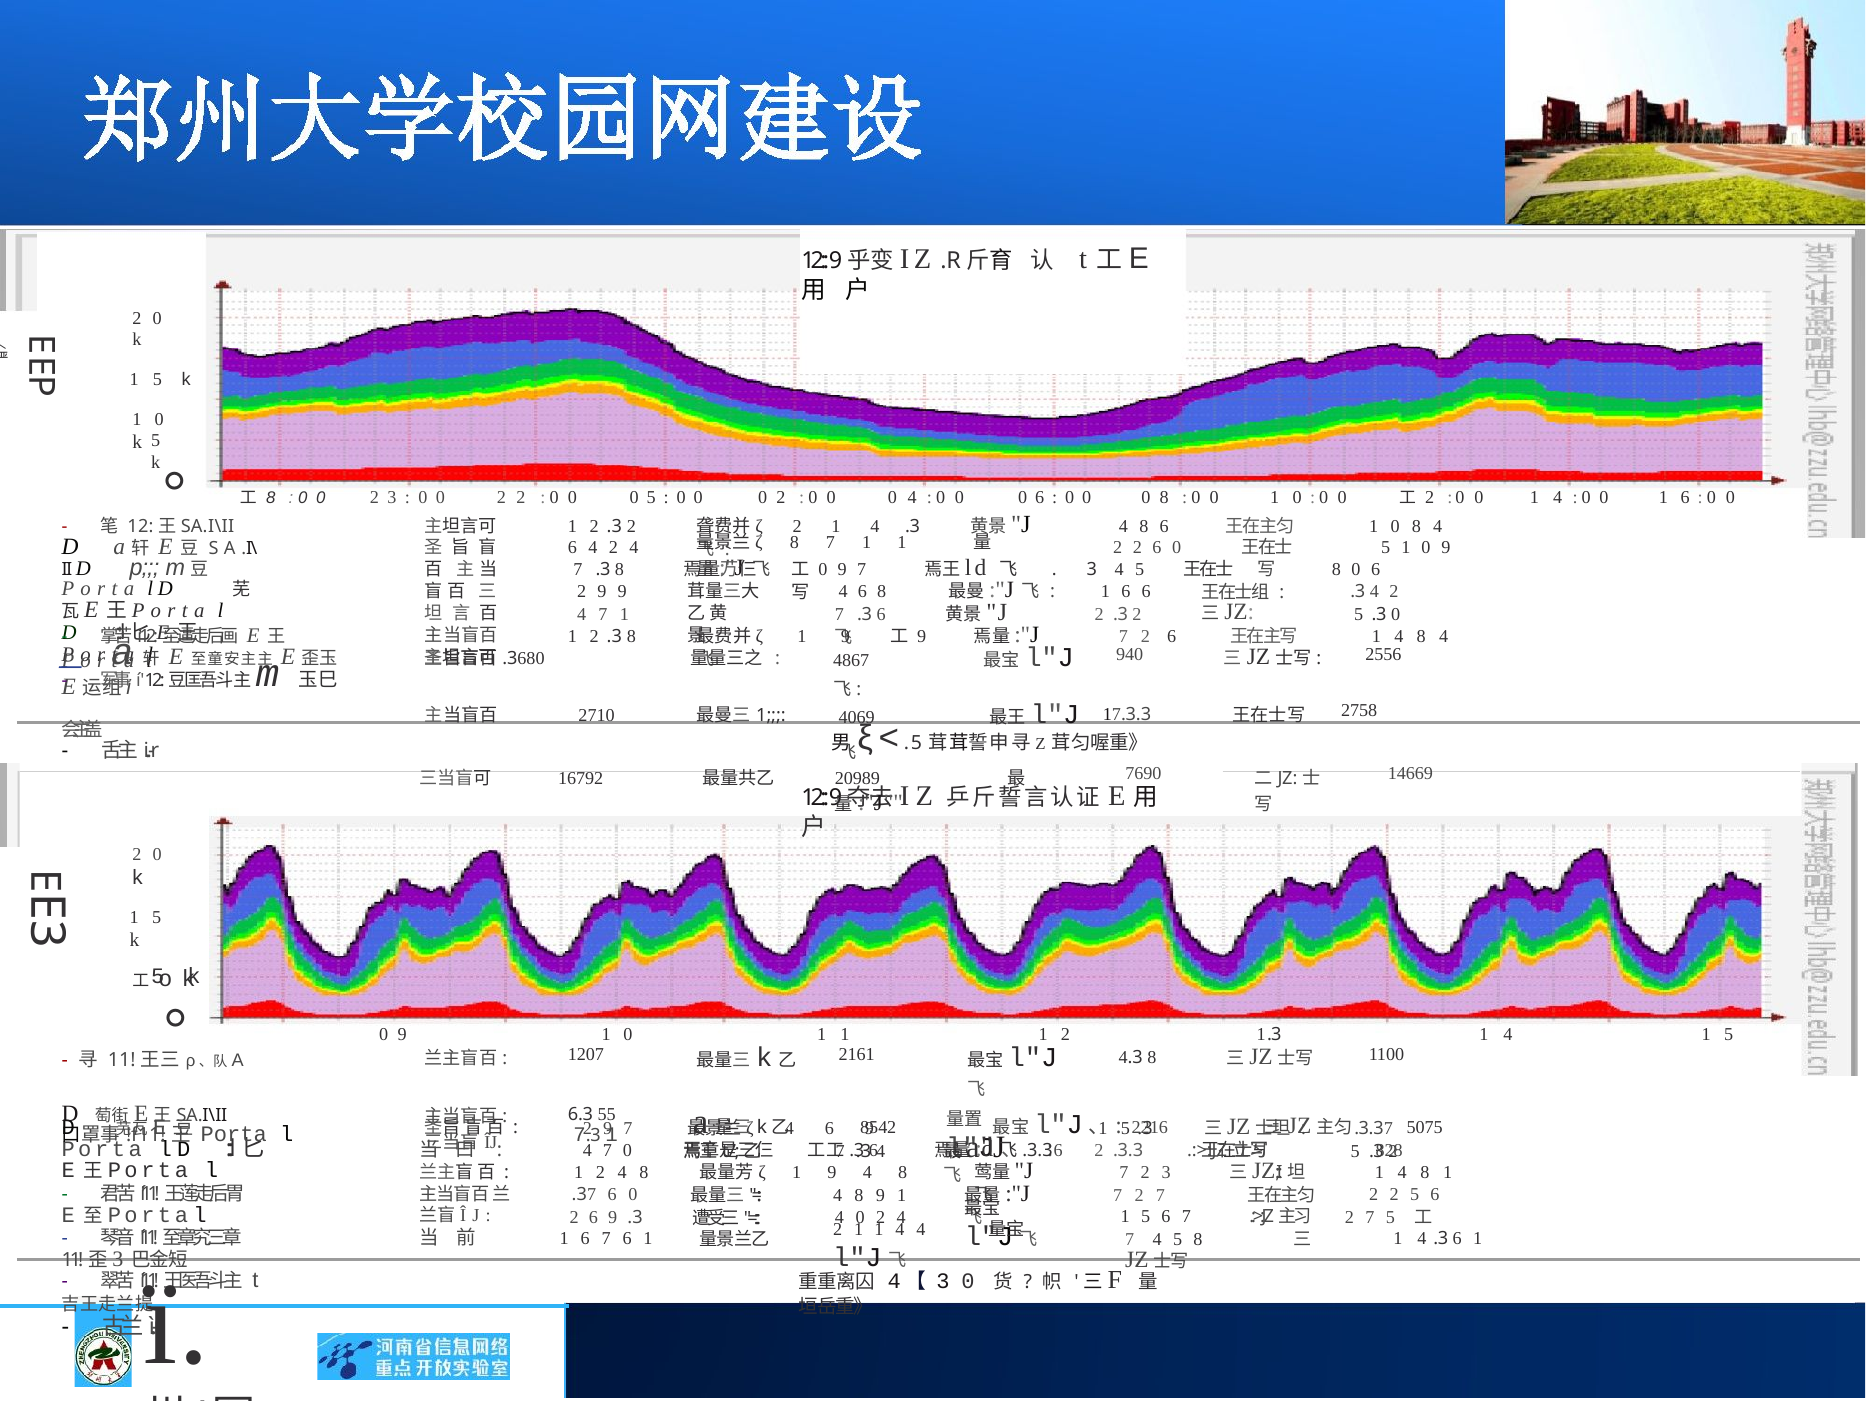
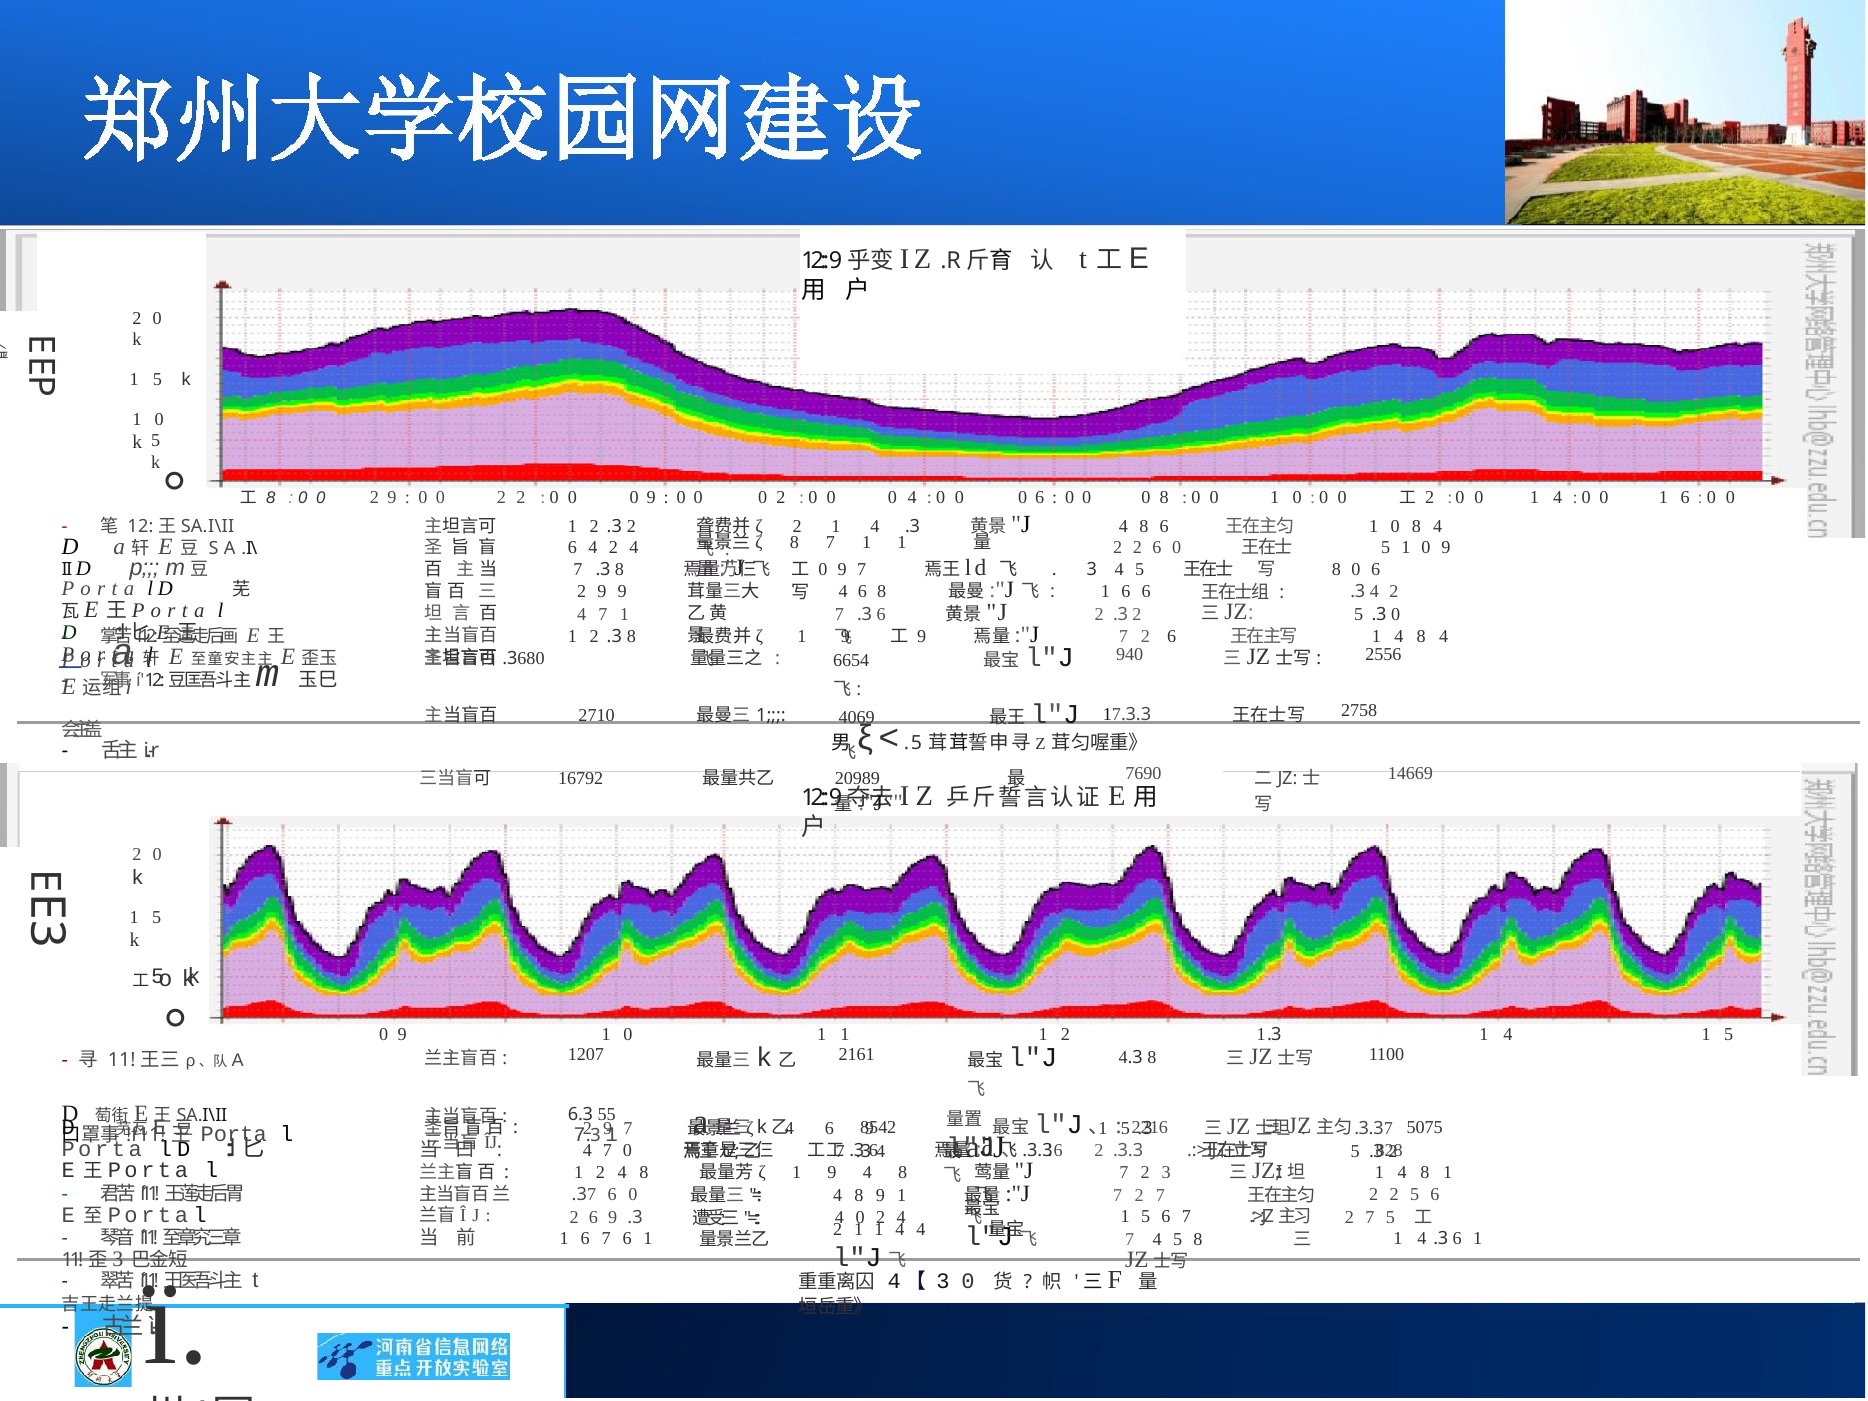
3: 3 -> 9 (392, 497)
0 0 5: 5 -> 9 (651, 497)
4867: 4867 -> 6654 (851, 660)
